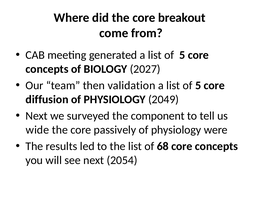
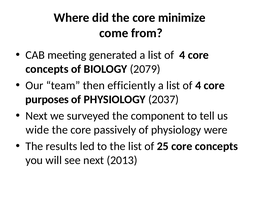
breakout: breakout -> minimize (182, 18)
5: 5 -> 4 (182, 55)
2027: 2027 -> 2079 (145, 69)
validation: validation -> efficiently (131, 85)
5: 5 -> 4 (198, 85)
diffusion: diffusion -> purposes (47, 99)
2049: 2049 -> 2037 (164, 99)
68: 68 -> 25 (163, 146)
2054: 2054 -> 2013 (122, 160)
